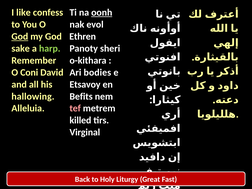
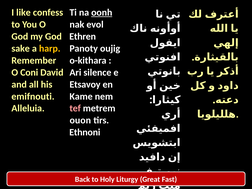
God underline: present -> none (20, 37)
harp colour: light green -> yellow (50, 48)
sheri: sheri -> oujig (110, 48)
bodies: bodies -> silence (97, 72)
hallowing: hallowing -> emifnouti (33, 96)
Befits: Befits -> Kame (81, 96)
killed: killed -> ouon (80, 120)
Virginal: Virginal -> Ethnoni (85, 132)
